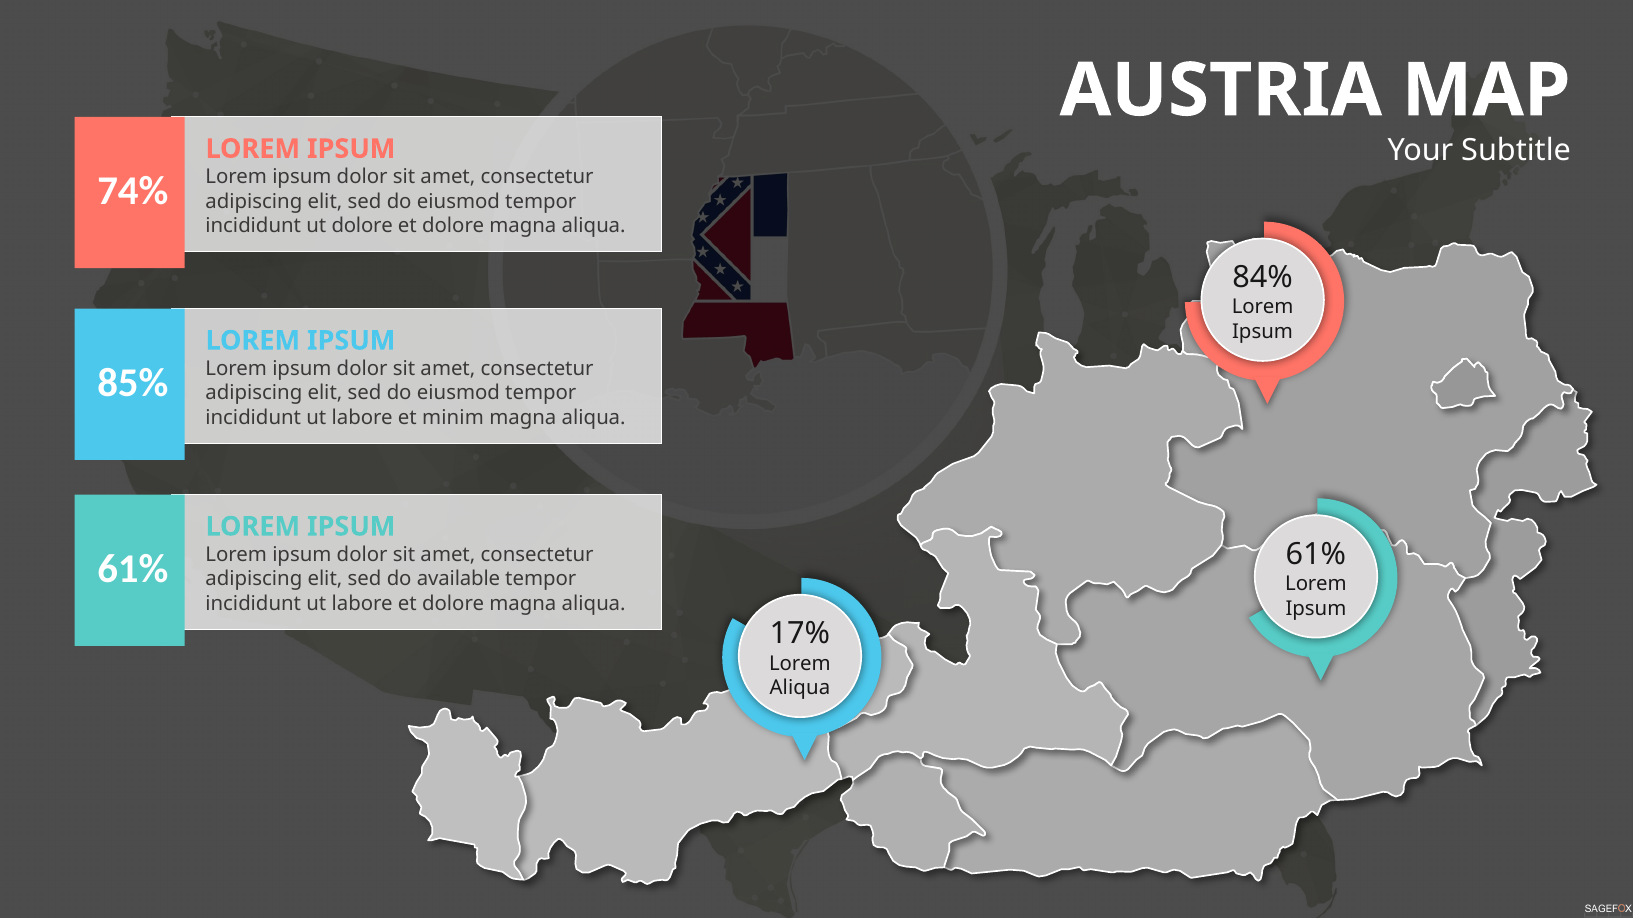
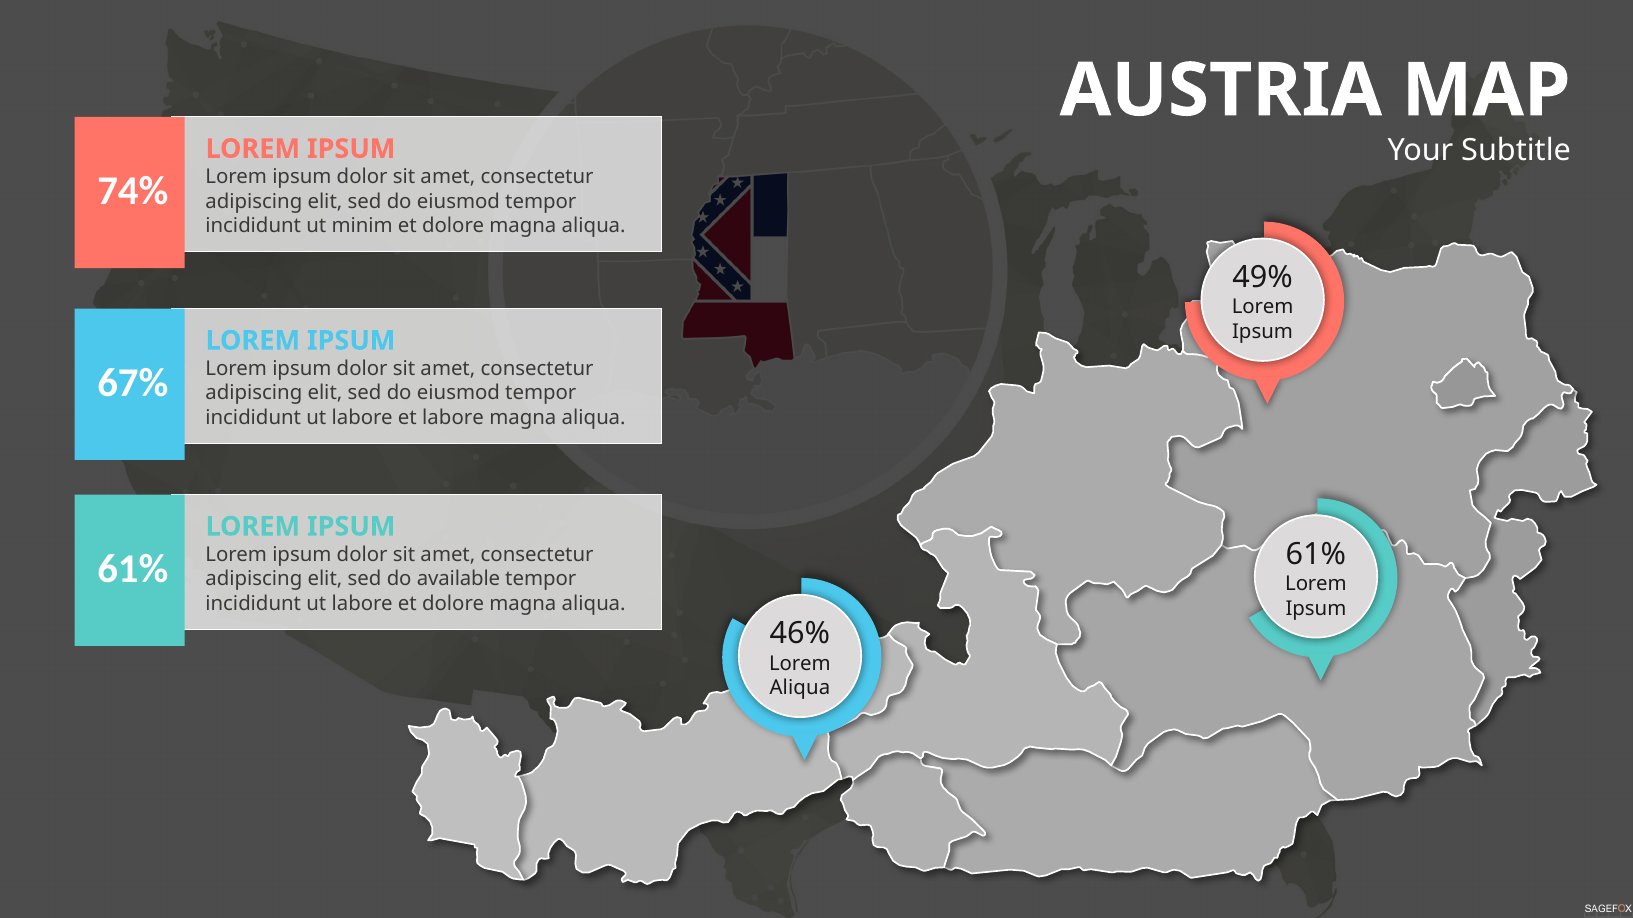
ut dolore: dolore -> minim (362, 226)
84%: 84% -> 49% (1263, 278)
85%: 85% -> 67% (133, 383)
et minim: minim -> labore (453, 418)
17%: 17% -> 46% (800, 634)
